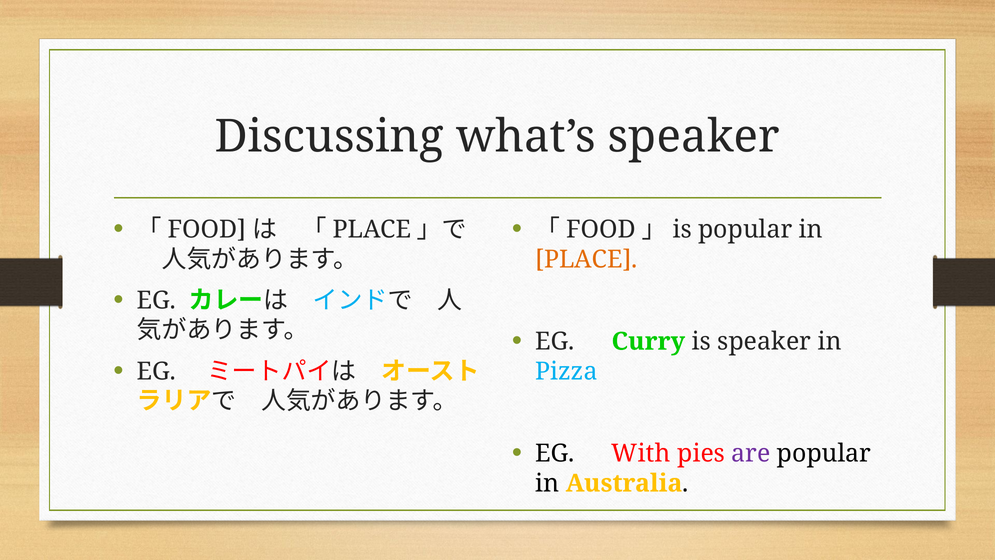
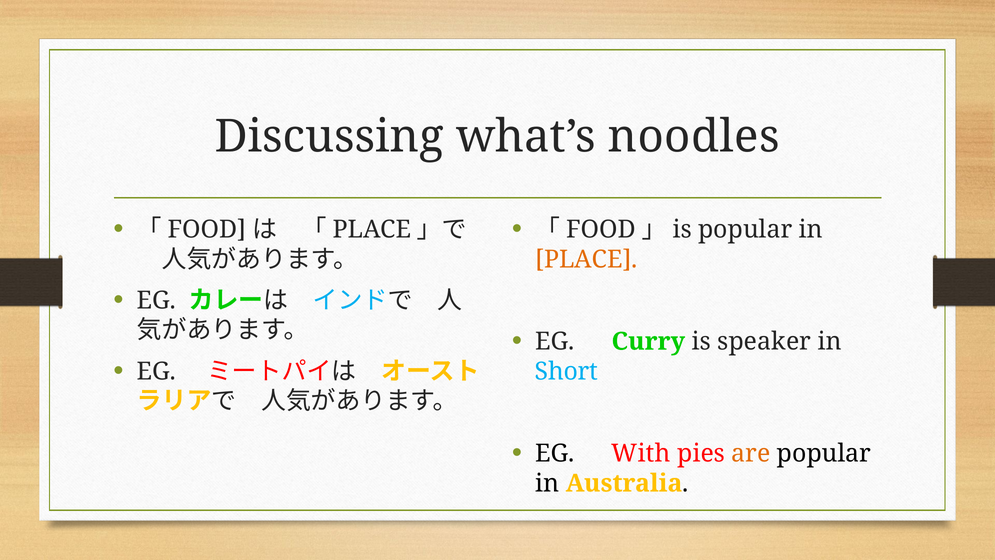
what’s speaker: speaker -> noodles (694, 137)
Pizza: Pizza -> Short (567, 371)
are colour: purple -> orange (751, 453)
